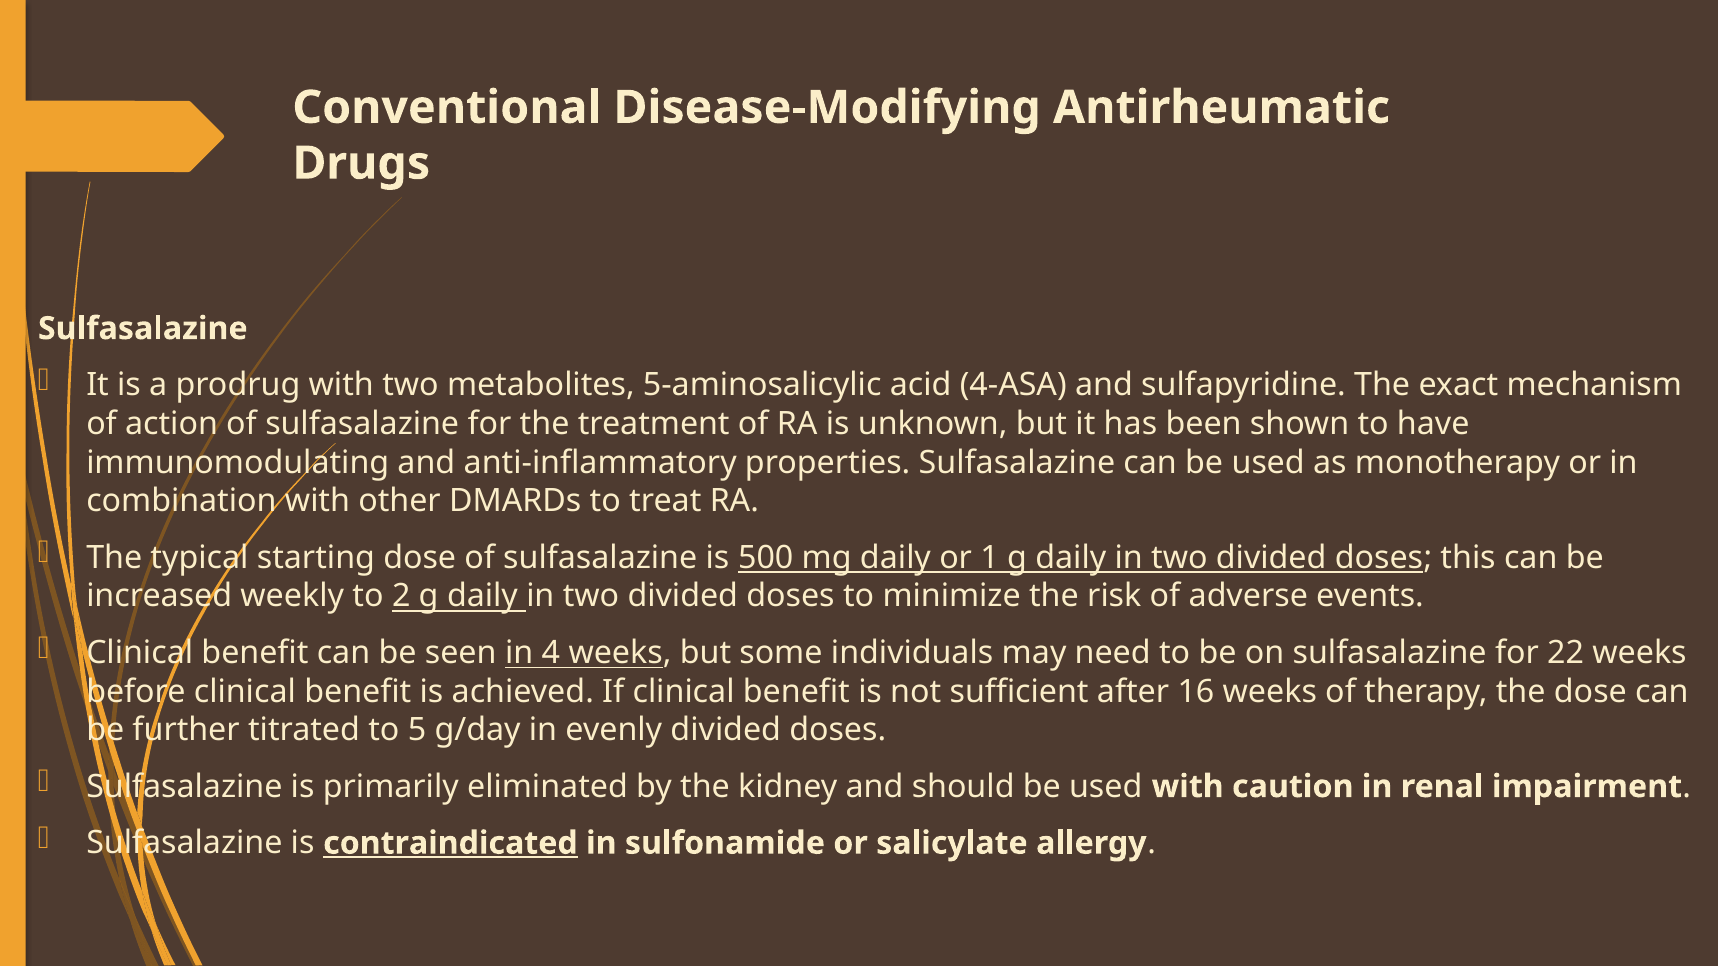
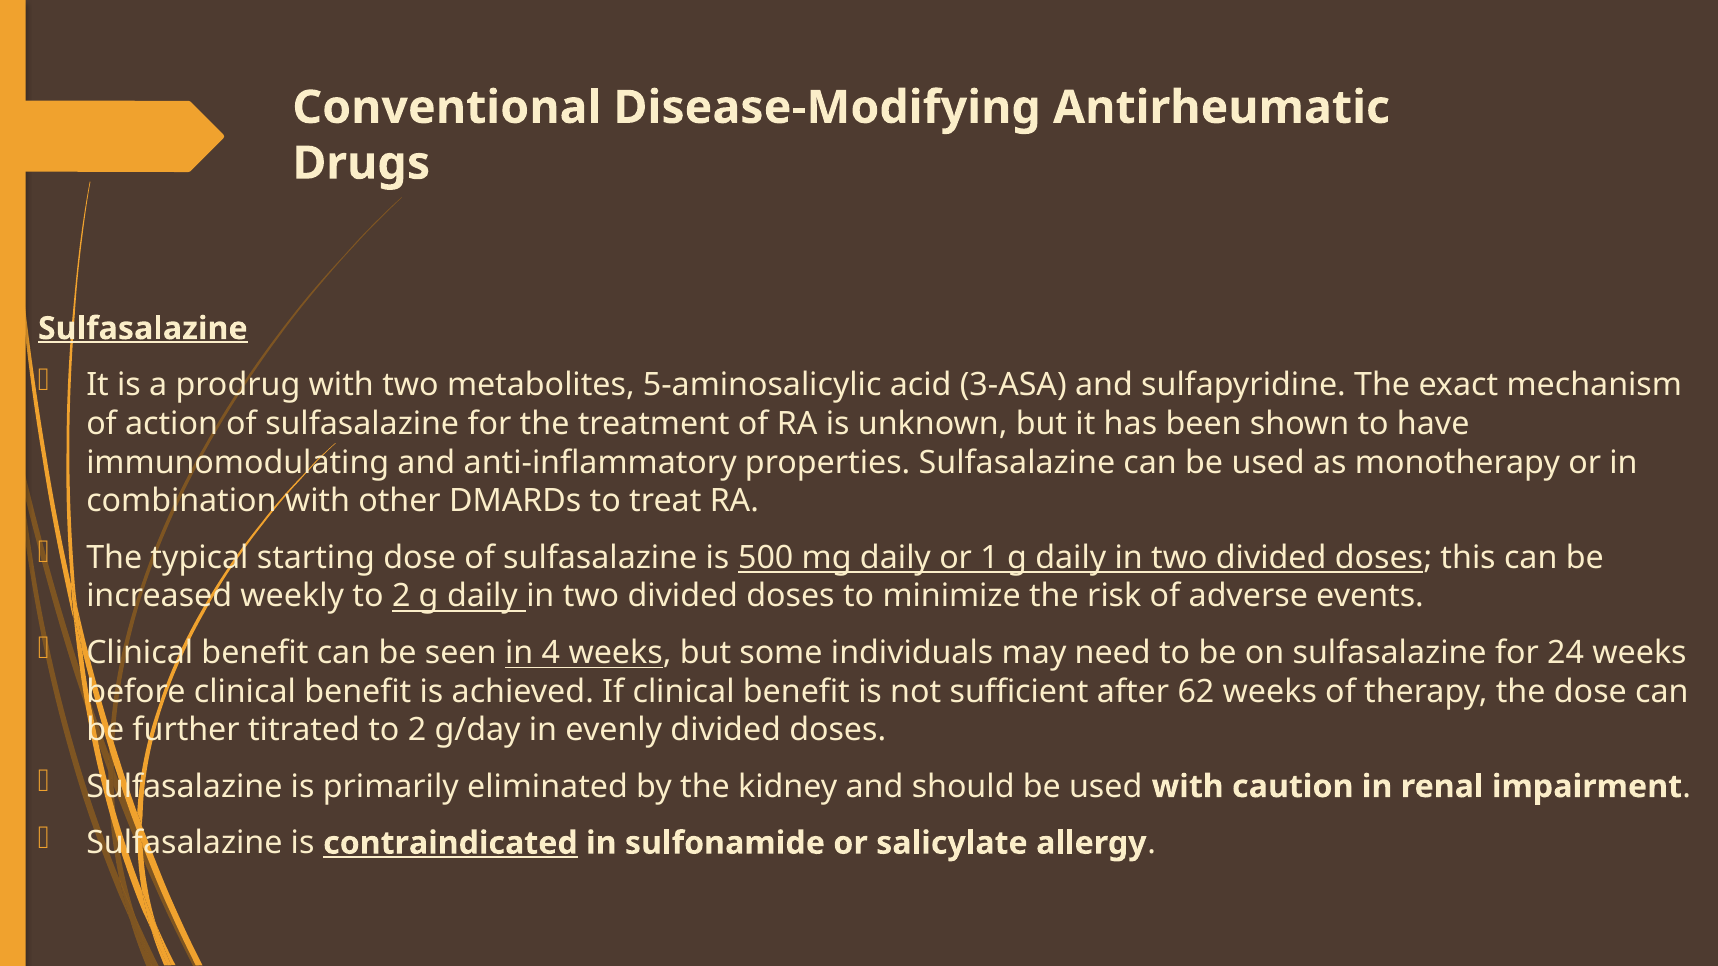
Sulfasalazine underline: none -> present (143, 329)
4-ASA: 4-ASA -> 3-ASA (1013, 385)
22: 22 -> 24 (1566, 653)
16: 16 -> 62 (1196, 692)
titrated to 5: 5 -> 2 (417, 730)
